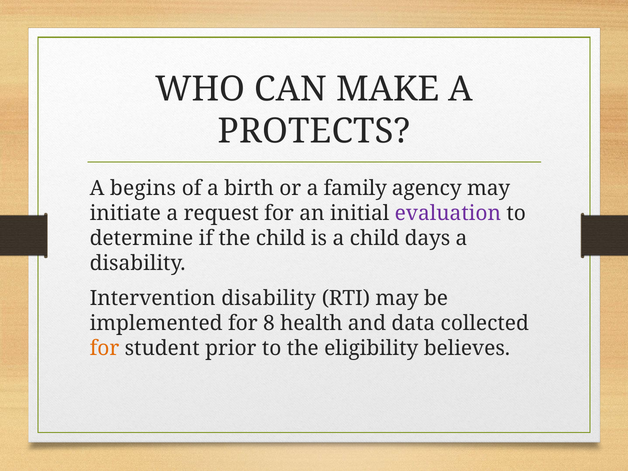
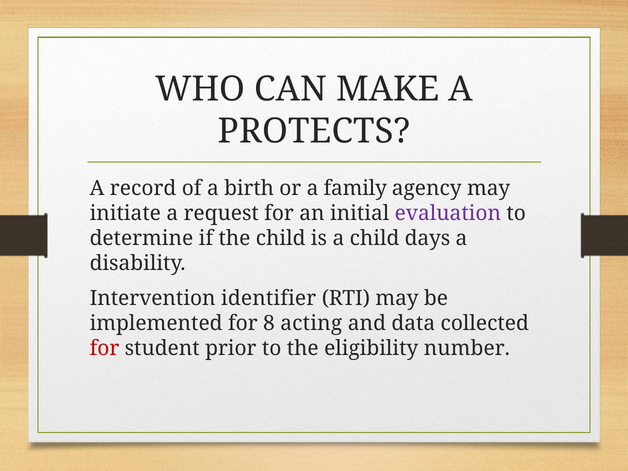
begins: begins -> record (143, 188)
Intervention disability: disability -> identifier (269, 298)
health: health -> acting (311, 323)
for colour: orange -> red (104, 348)
believes: believes -> number (467, 348)
